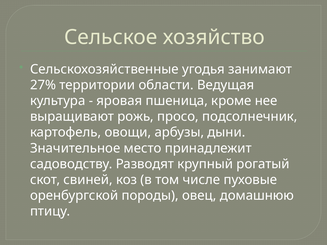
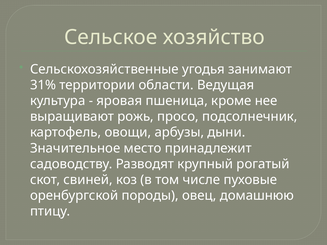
27%: 27% -> 31% (43, 85)
